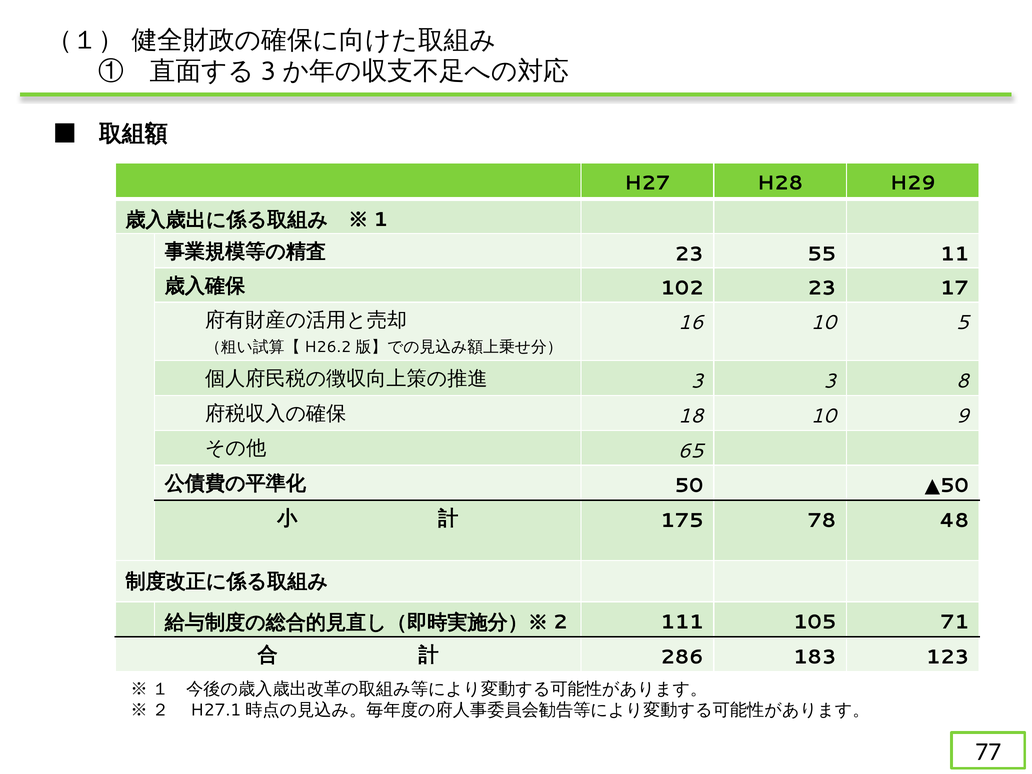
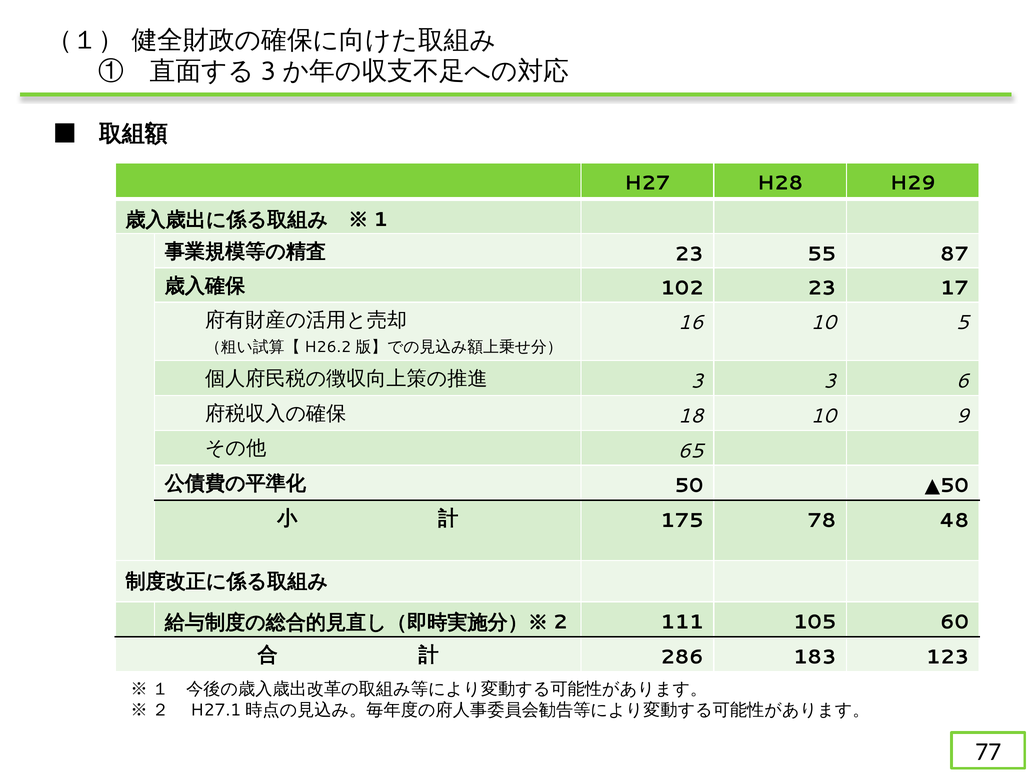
11: 11 -> 87 (955, 254)
8: 8 -> 6 (963, 381)
71: 71 -> 60 (955, 622)
